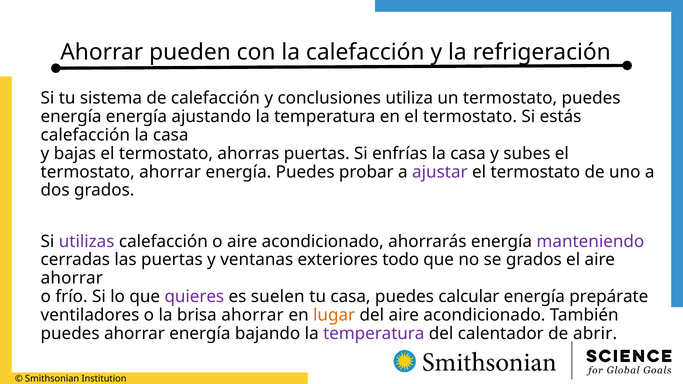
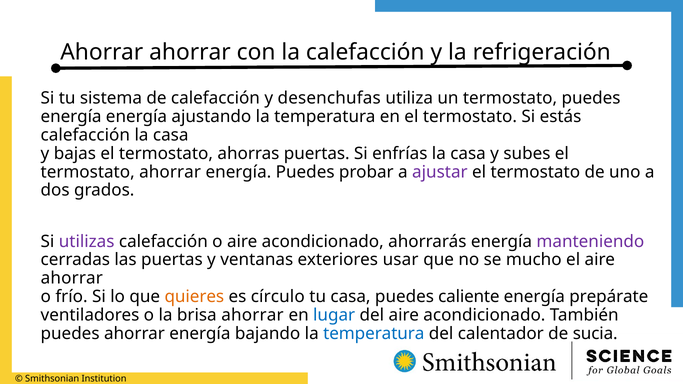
Ahorrar pueden: pueden -> ahorrar (190, 52)
conclusiones: conclusiones -> desenchufas (329, 98)
todo: todo -> usar (401, 260)
se grados: grados -> mucho (534, 260)
quieres colour: purple -> orange (194, 297)
suelen: suelen -> círculo (278, 297)
calcular: calcular -> caliente (469, 297)
lugar colour: orange -> blue (334, 315)
temperatura colour: purple -> blue (374, 334)
abrir: abrir -> sucia (595, 334)
